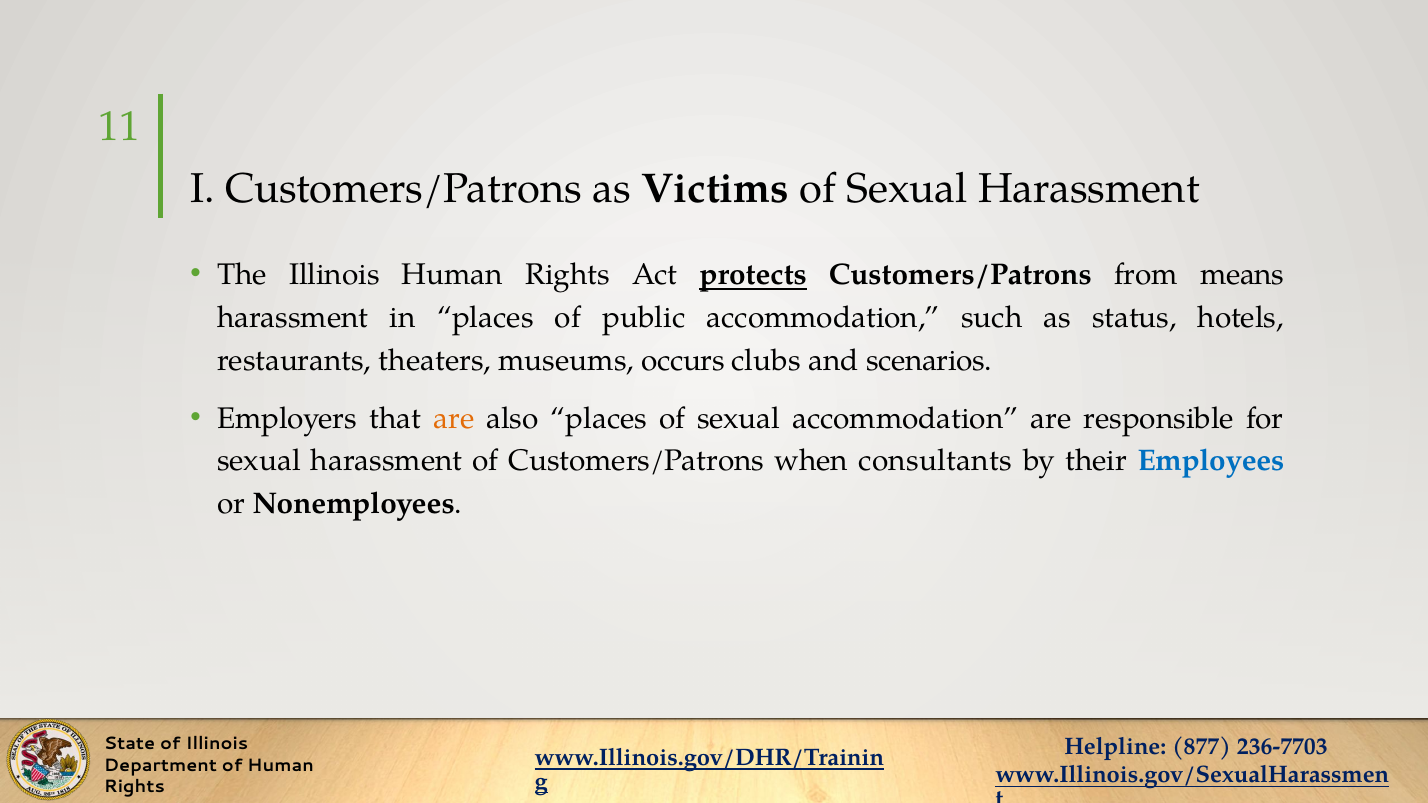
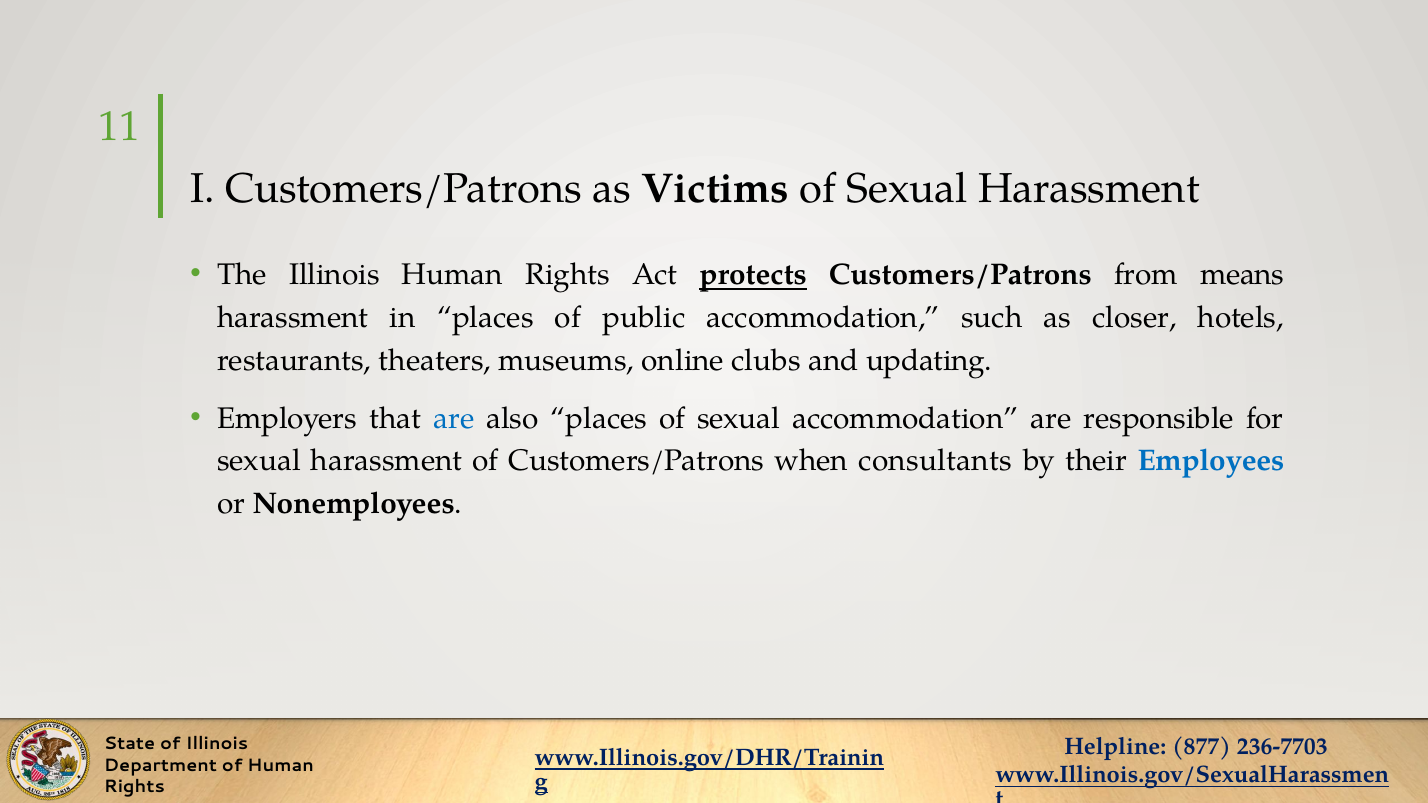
status: status -> closer (1134, 318)
occurs: occurs -> online (683, 361)
scenarios: scenarios -> updating (929, 361)
are colour: orange -> blue (454, 418)
